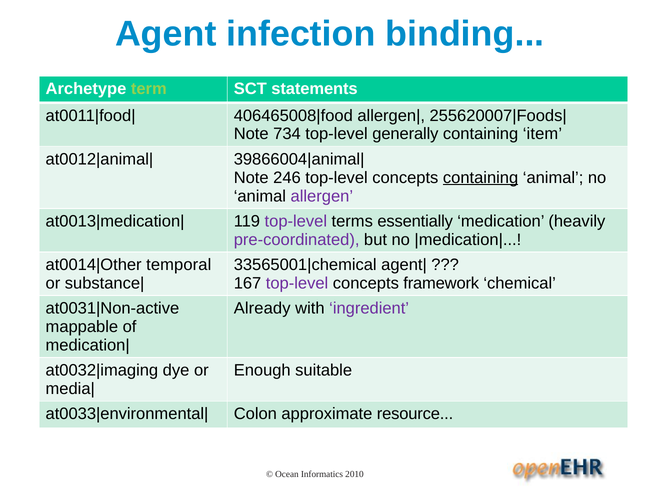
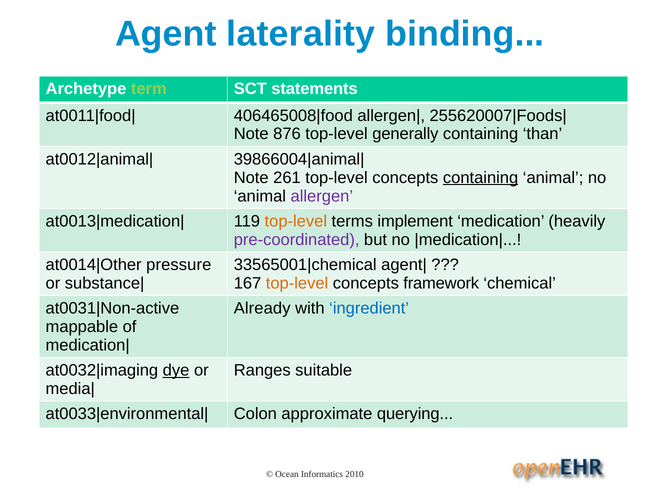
infection: infection -> laterality (301, 34)
734: 734 -> 876 (287, 134)
item: item -> than (542, 134)
246: 246 -> 261 (287, 178)
top-level colour: purple -> orange (296, 222)
essentially: essentially -> implement (415, 222)
temporal: temporal -> pressure (179, 265)
top-level colour: purple -> orange (297, 284)
ingredient colour: purple -> blue (369, 309)
dye underline: none -> present (176, 371)
Enough: Enough -> Ranges (262, 371)
resource: resource -> querying (415, 415)
